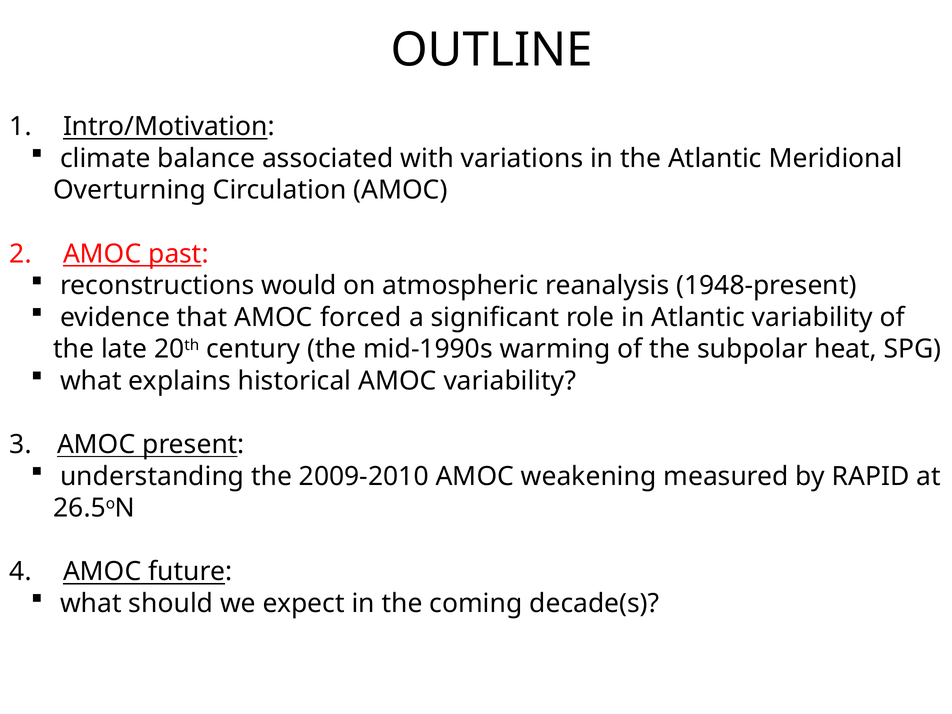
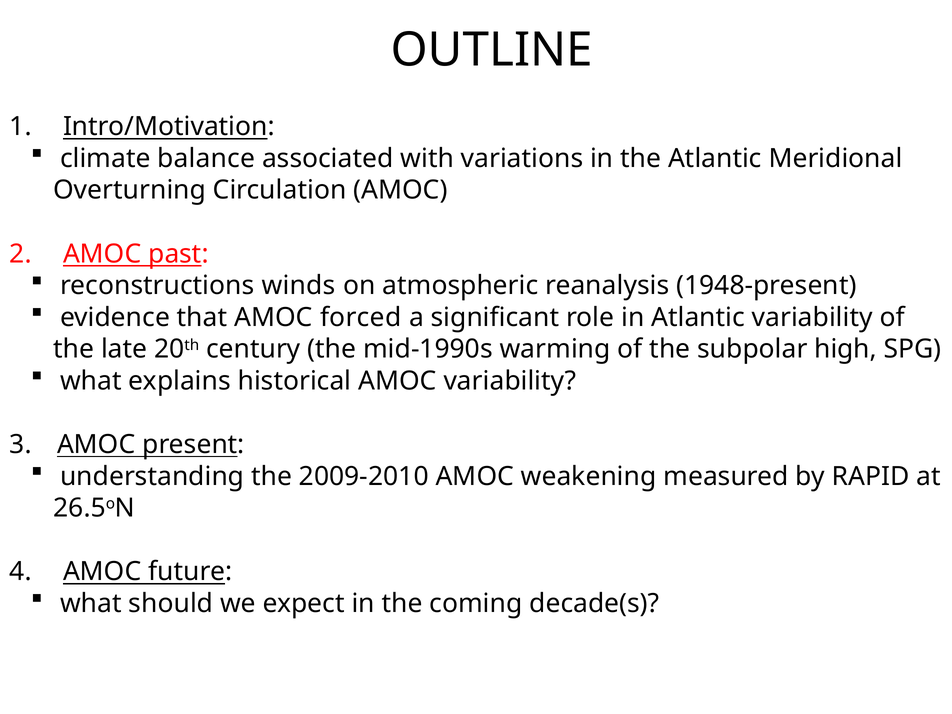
would: would -> winds (299, 286)
heat: heat -> high (846, 349)
